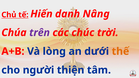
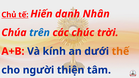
Nâng: Nâng -> Nhân (96, 14)
trên colour: purple -> blue (40, 33)
lòng: lòng -> kính (54, 51)
